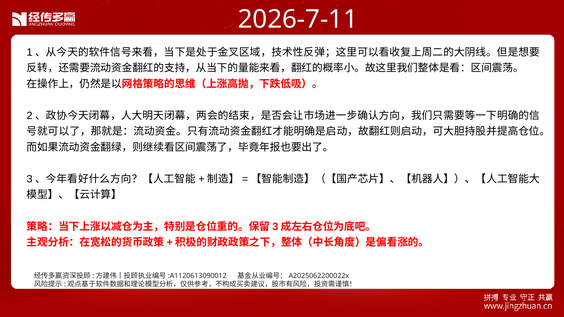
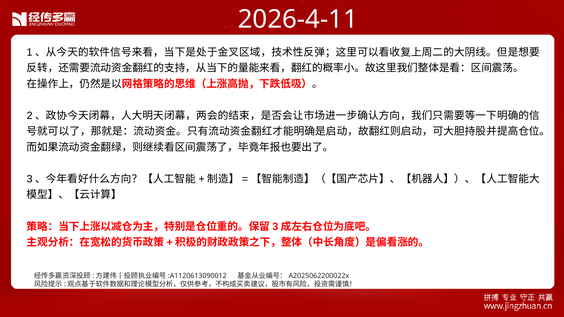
2026-7-11: 2026-7-11 -> 2026-4-11 (298, 19)
